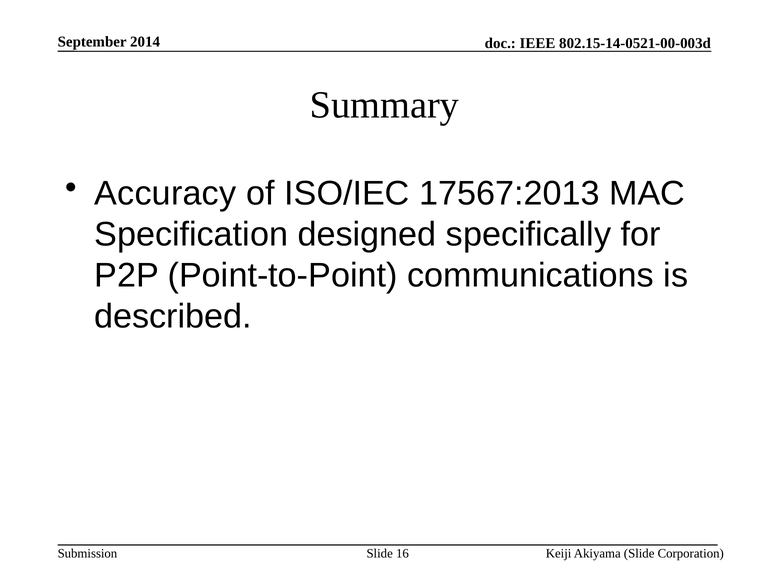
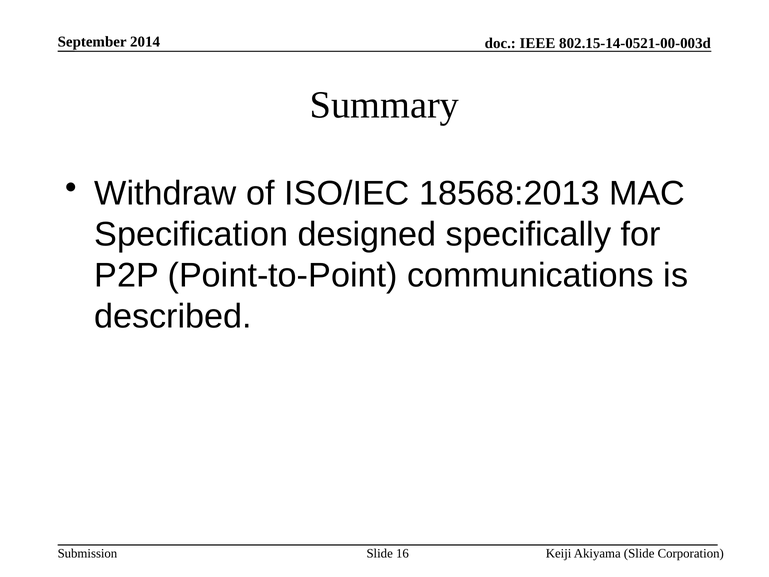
Accuracy: Accuracy -> Withdraw (165, 193)
17567:2013: 17567:2013 -> 18568:2013 (509, 193)
